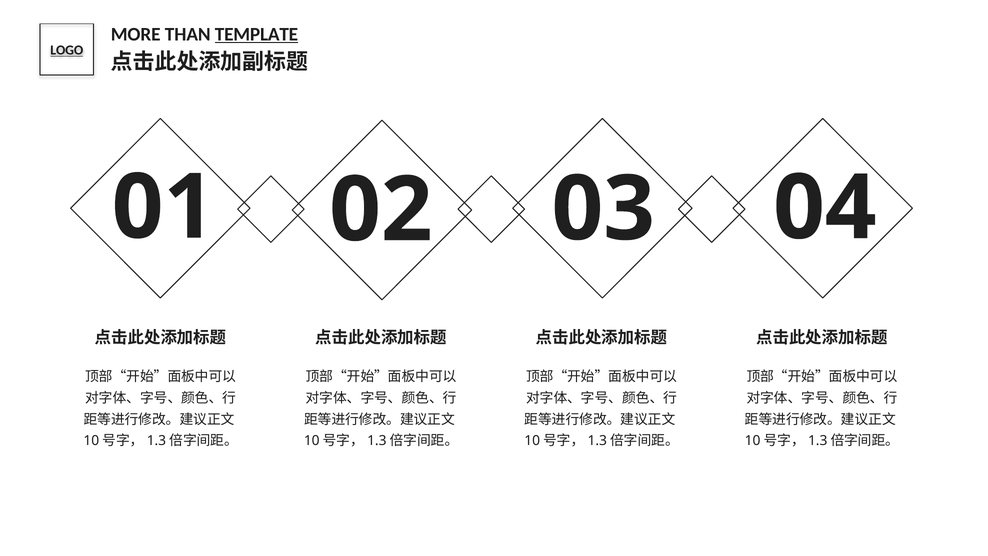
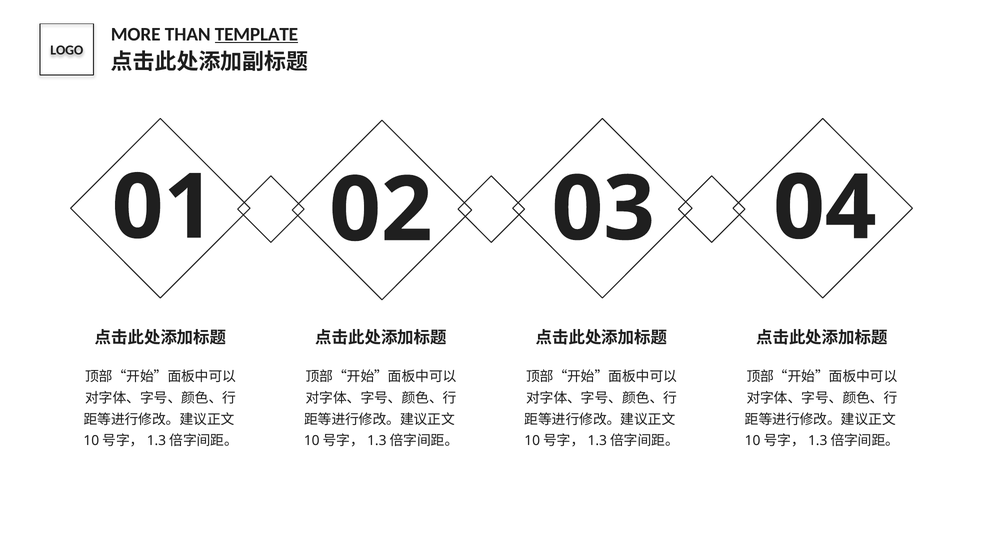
LOGO underline: present -> none (67, 50)
